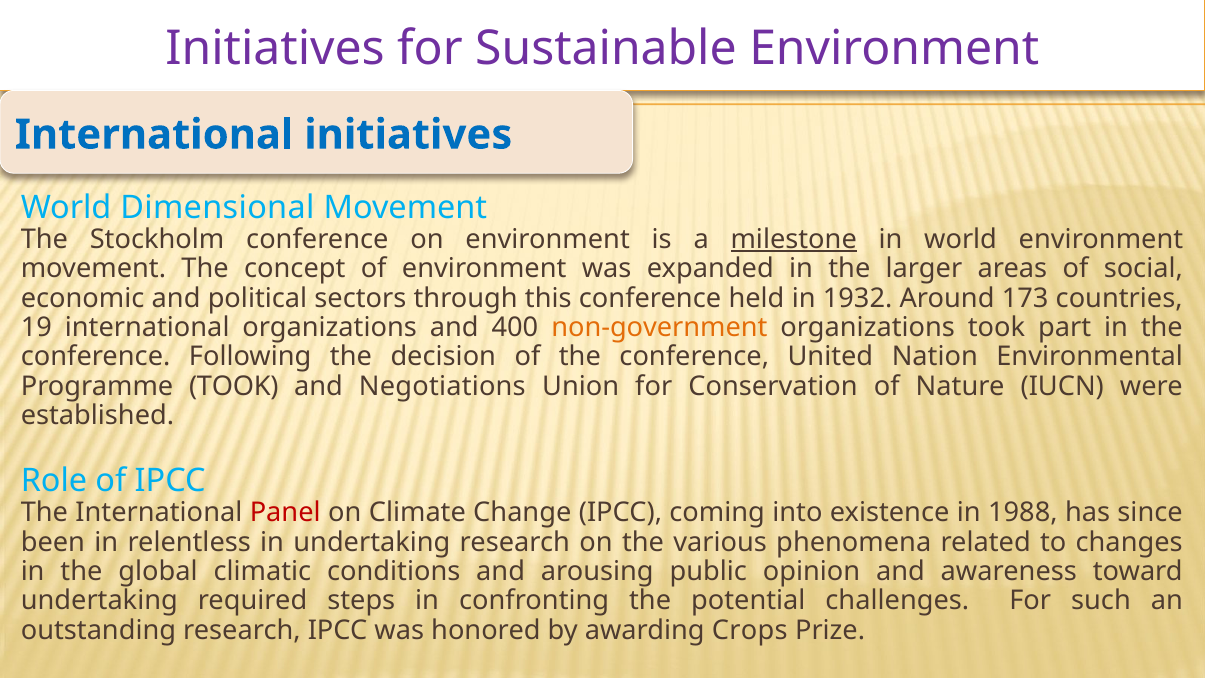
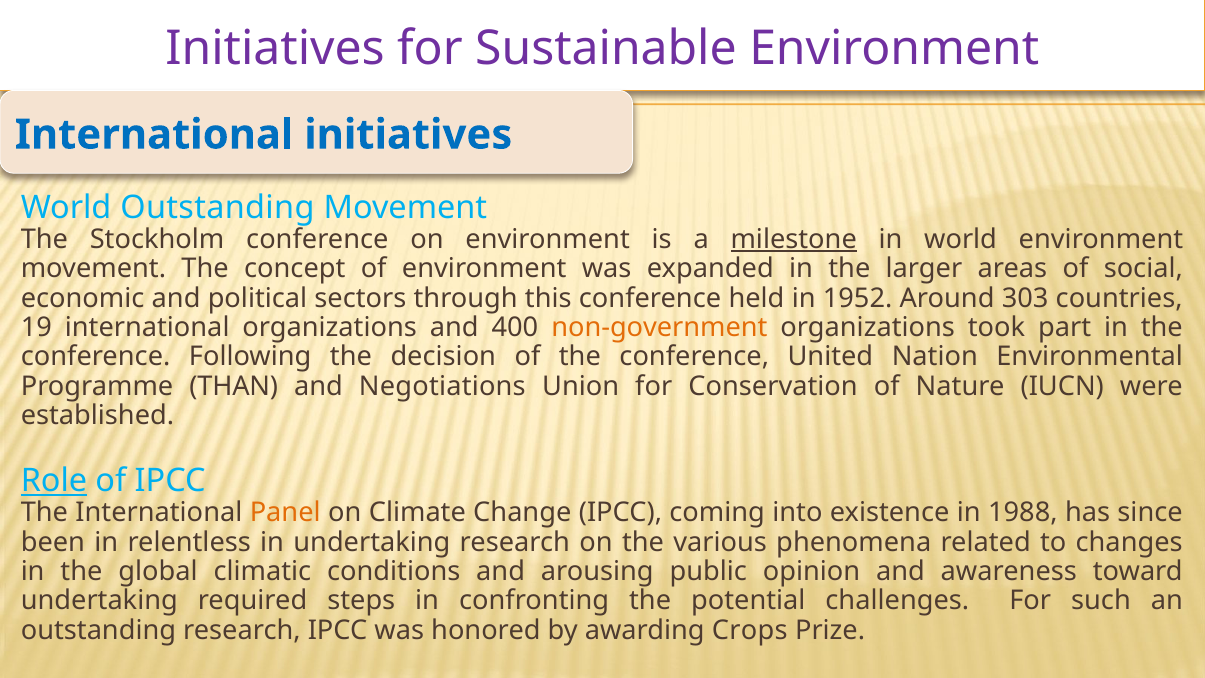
World Dimensional: Dimensional -> Outstanding (217, 208)
1932: 1932 -> 1952 (858, 298)
173: 173 -> 303 (1025, 298)
Programme TOOK: TOOK -> THAN (234, 386)
Role underline: none -> present (54, 481)
Panel colour: red -> orange (285, 513)
